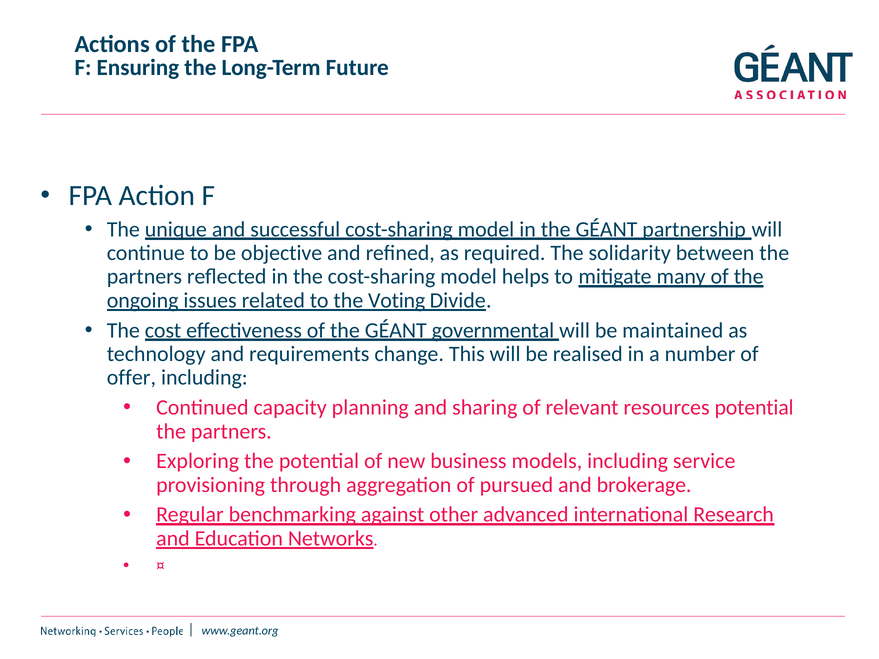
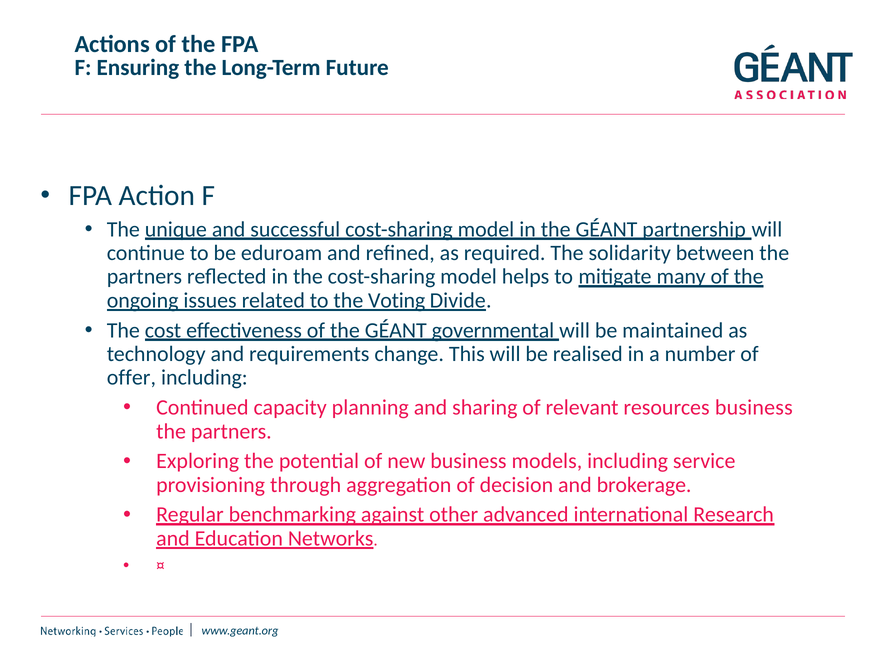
objective: objective -> eduroam (282, 253)
resources potential: potential -> business (754, 408)
pursued: pursued -> decision (516, 485)
